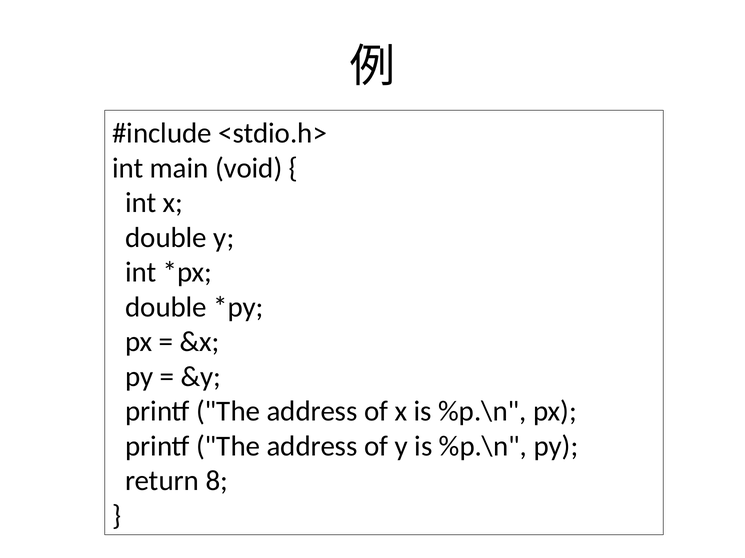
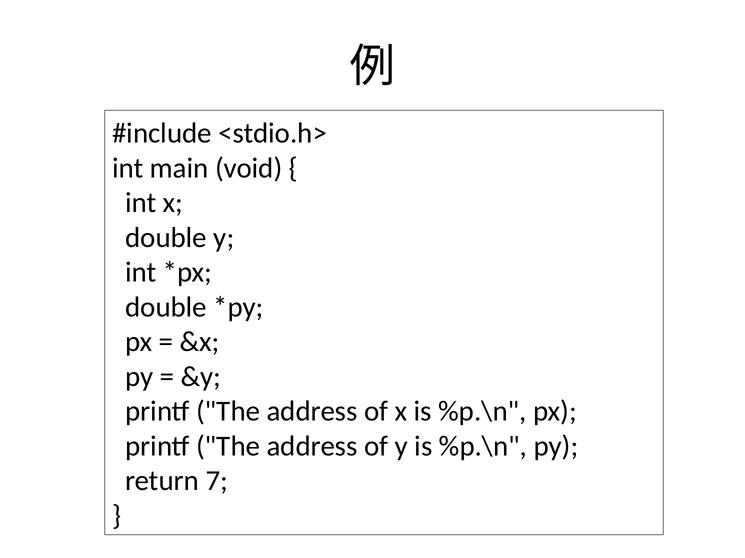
8: 8 -> 7 (217, 481)
